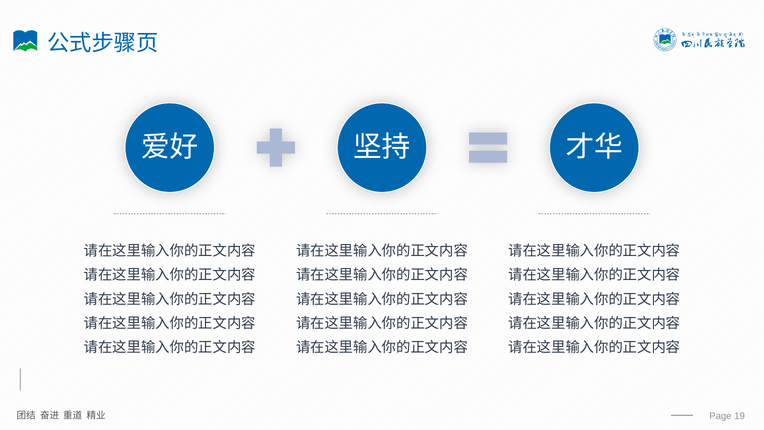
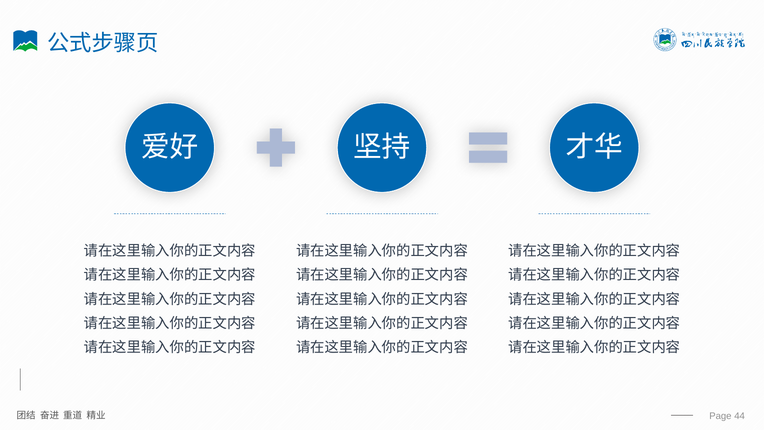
19: 19 -> 44 (740, 416)
